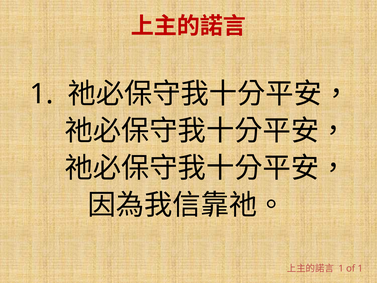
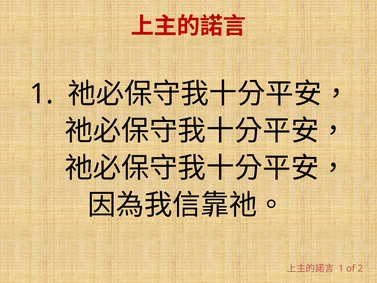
of 1: 1 -> 2 (360, 268)
